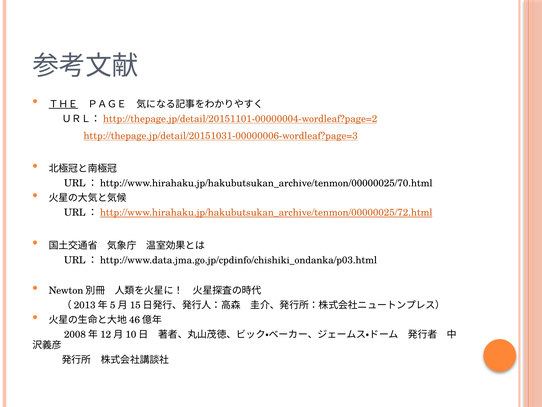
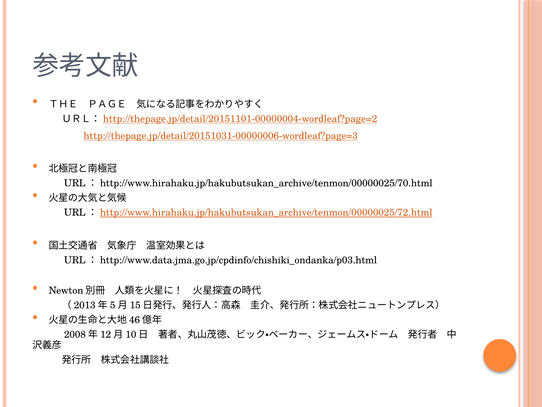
ＴＨＥ underline: present -> none (63, 104)
